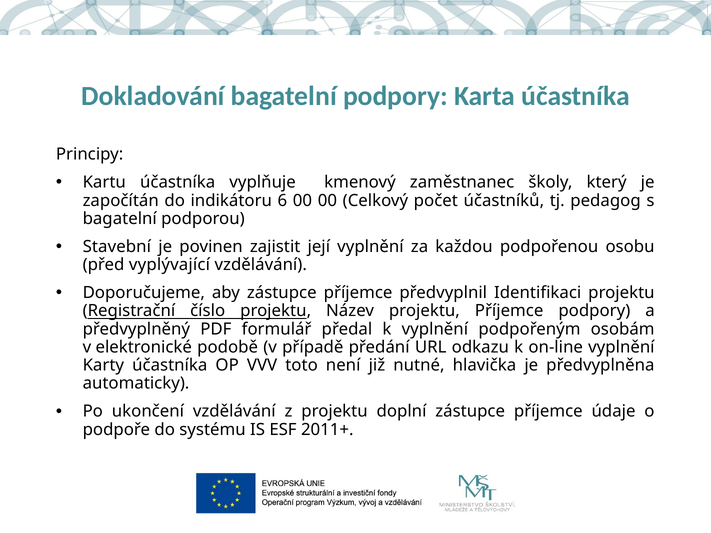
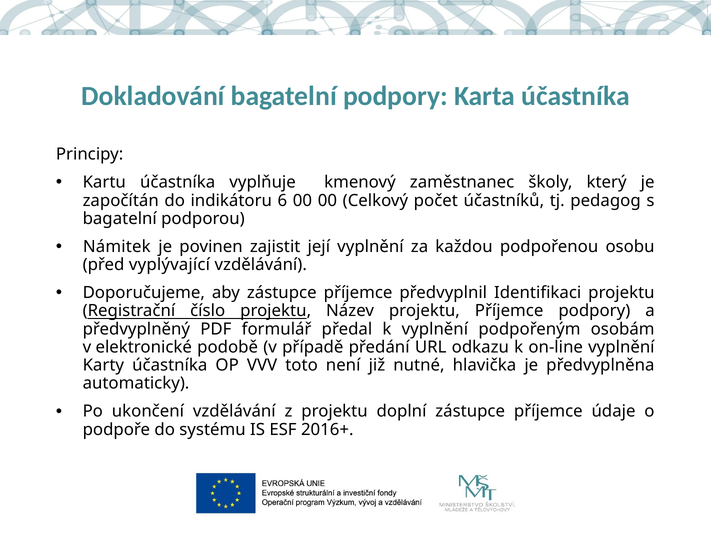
Stavební: Stavební -> Námitek (117, 247)
2011+: 2011+ -> 2016+ (327, 430)
